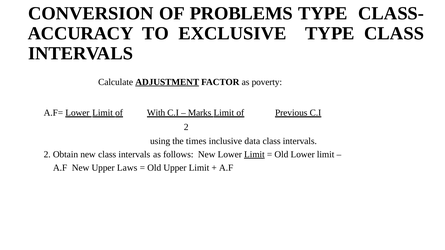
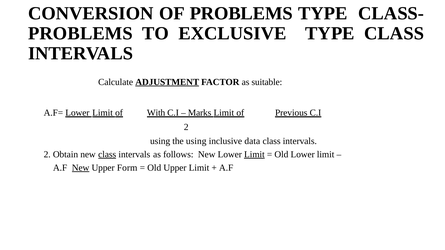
ACCURACY: ACCURACY -> PROBLEMS (80, 33)
poverty: poverty -> suitable (267, 82)
the times: times -> using (196, 141)
class underline: none -> present (107, 154)
New underline: none -> present (81, 168)
Laws: Laws -> Form (127, 168)
